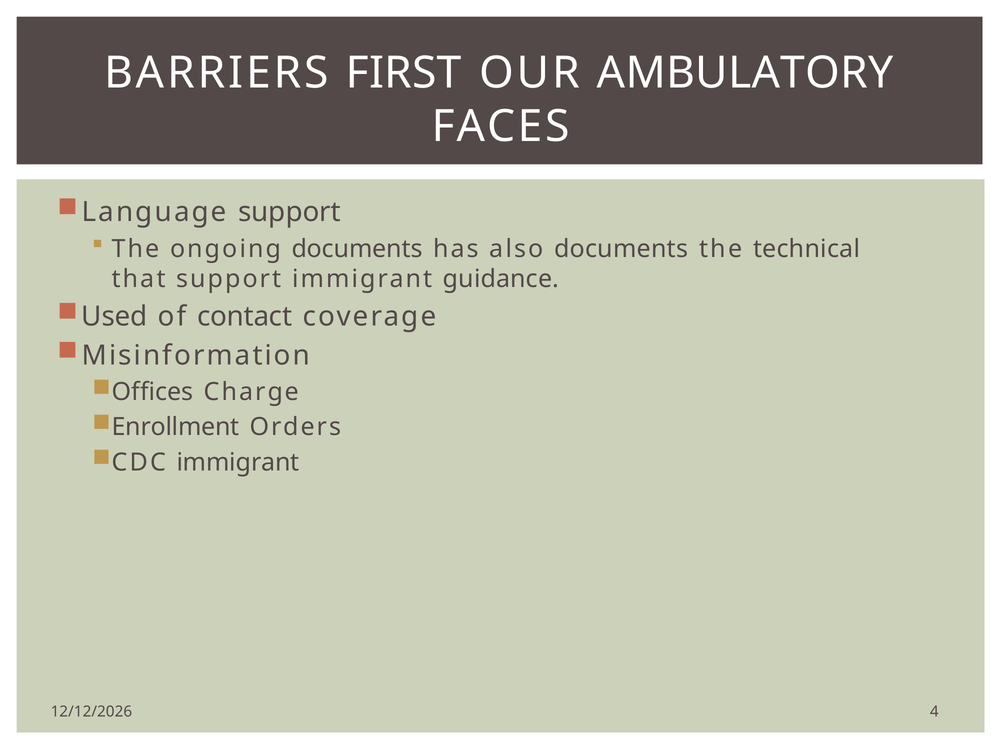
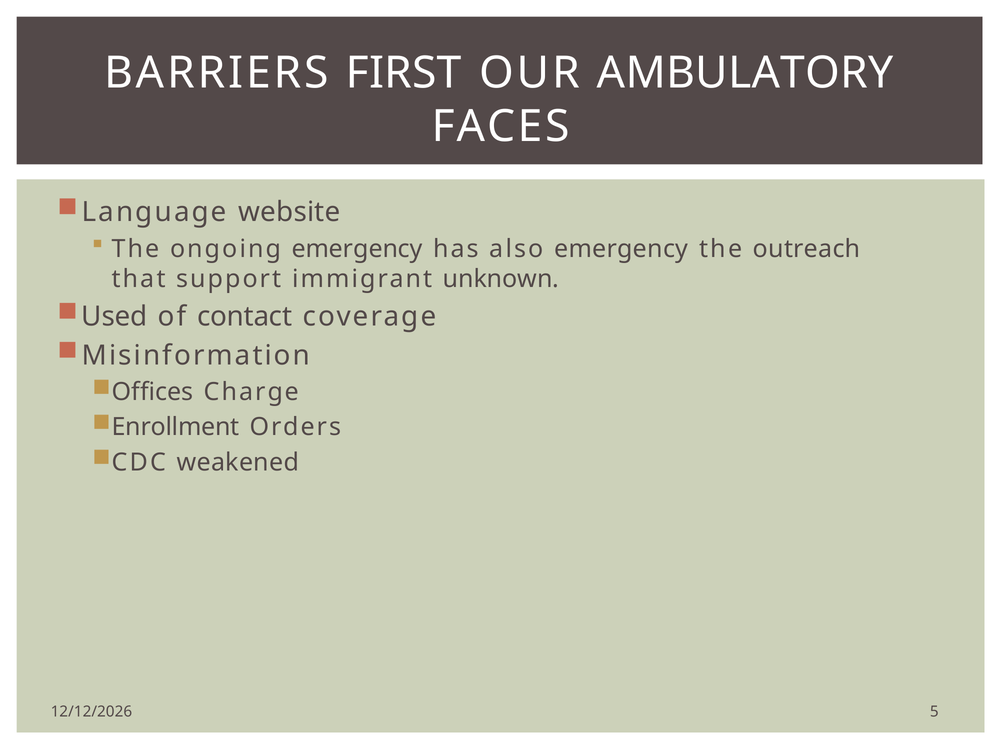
Language support: support -> website (289, 212)
ongoing documents: documents -> emergency (357, 249)
also documents: documents -> emergency (621, 249)
technical: technical -> outreach (807, 249)
guidance: guidance -> unknown (501, 279)
CDC immigrant: immigrant -> weakened (238, 462)
4: 4 -> 5 (934, 711)
